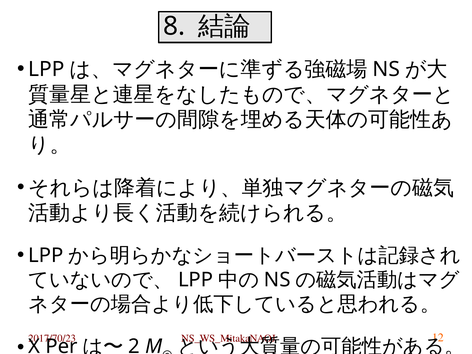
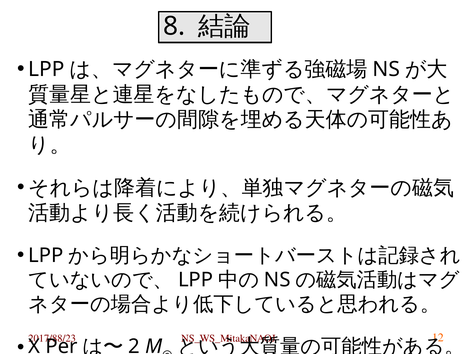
2017/70/23: 2017/70/23 -> 2017/88/23 (52, 338)
